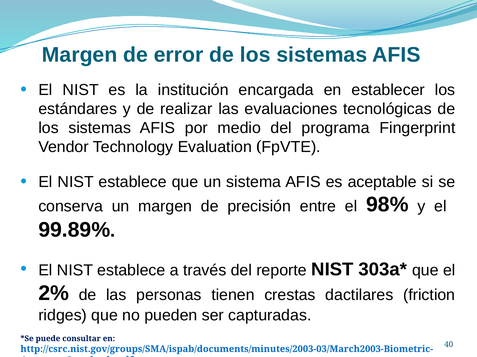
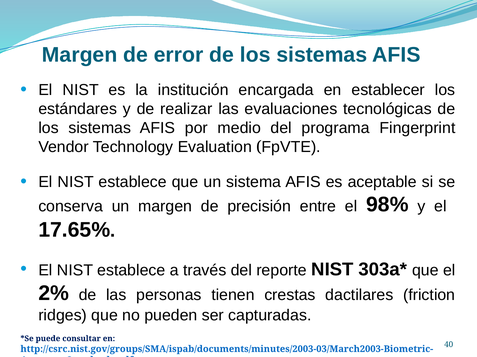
99.89%: 99.89% -> 17.65% (74, 230)
